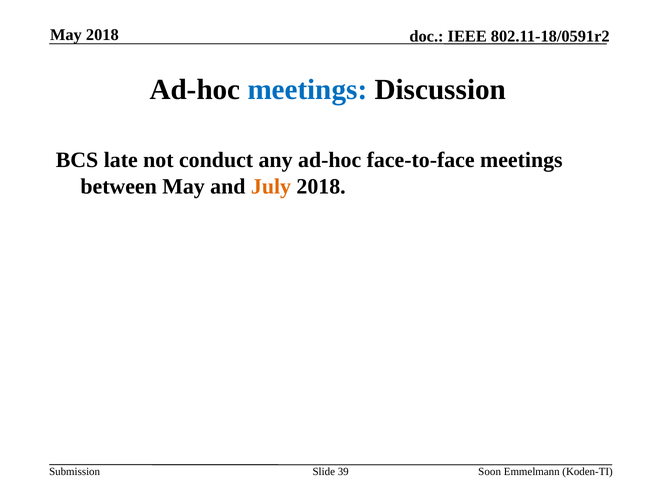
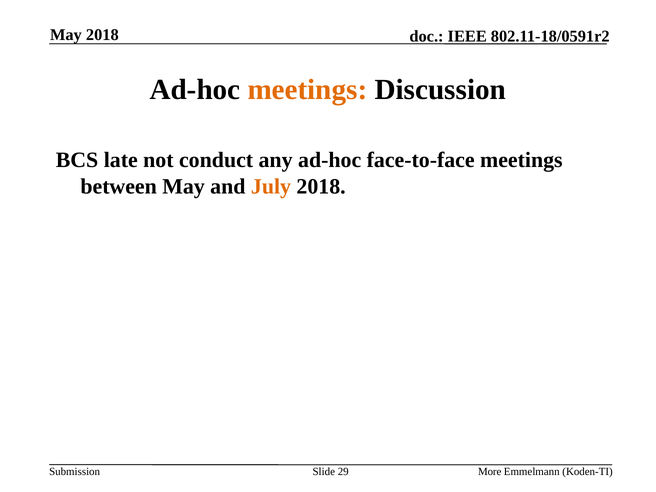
meetings colour: blue -> orange (307, 89)
39: 39 -> 29 (343, 472)
Soon: Soon -> More (490, 472)
